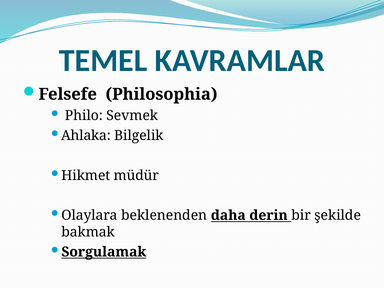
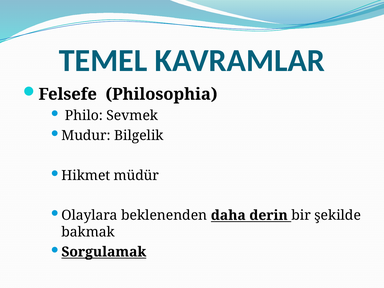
Ahlaka: Ahlaka -> Mudur (86, 136)
